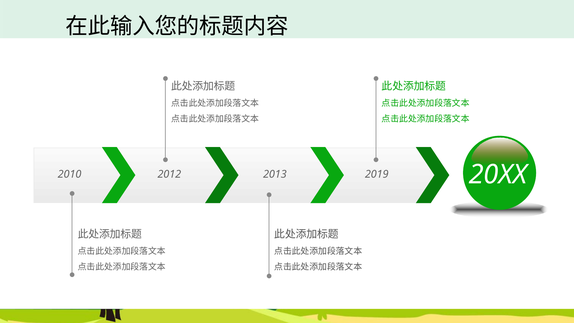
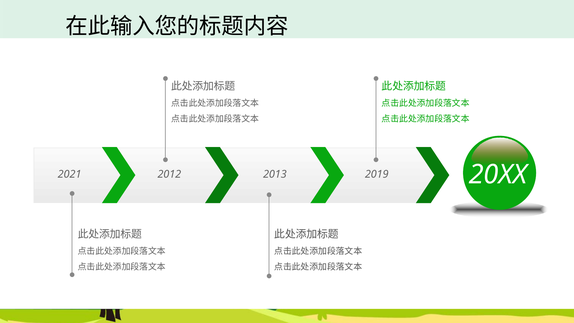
2010: 2010 -> 2021 (70, 174)
